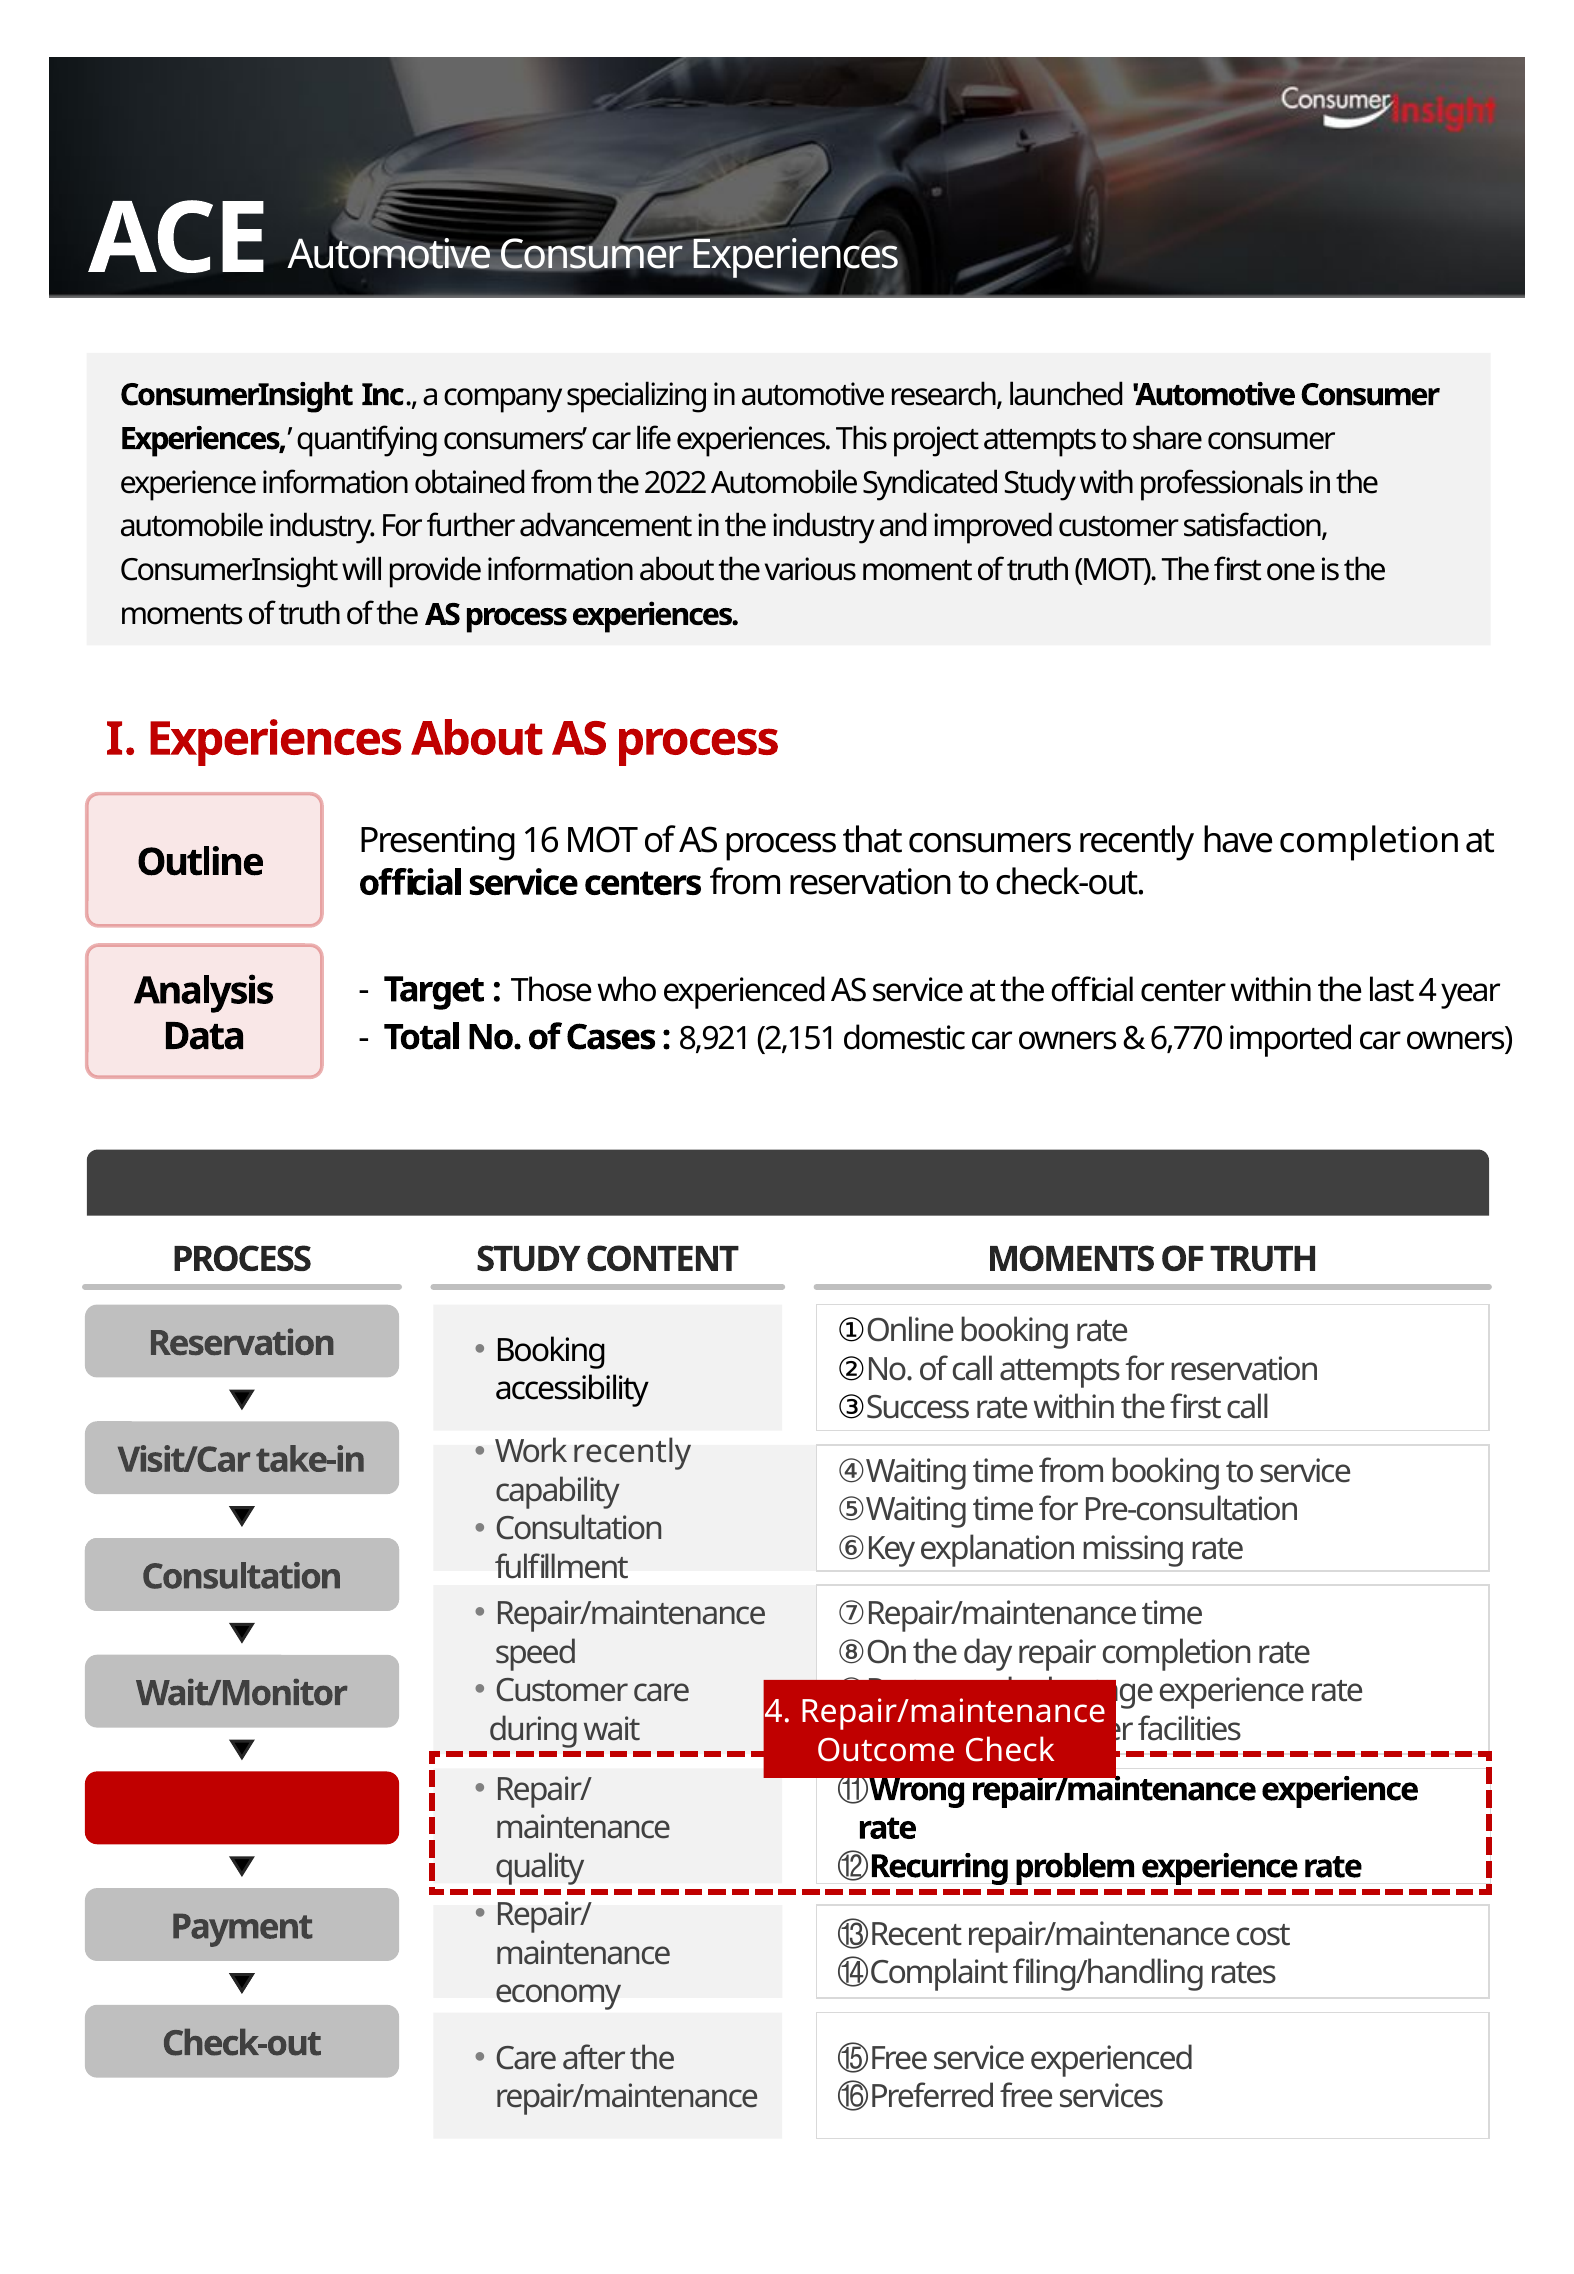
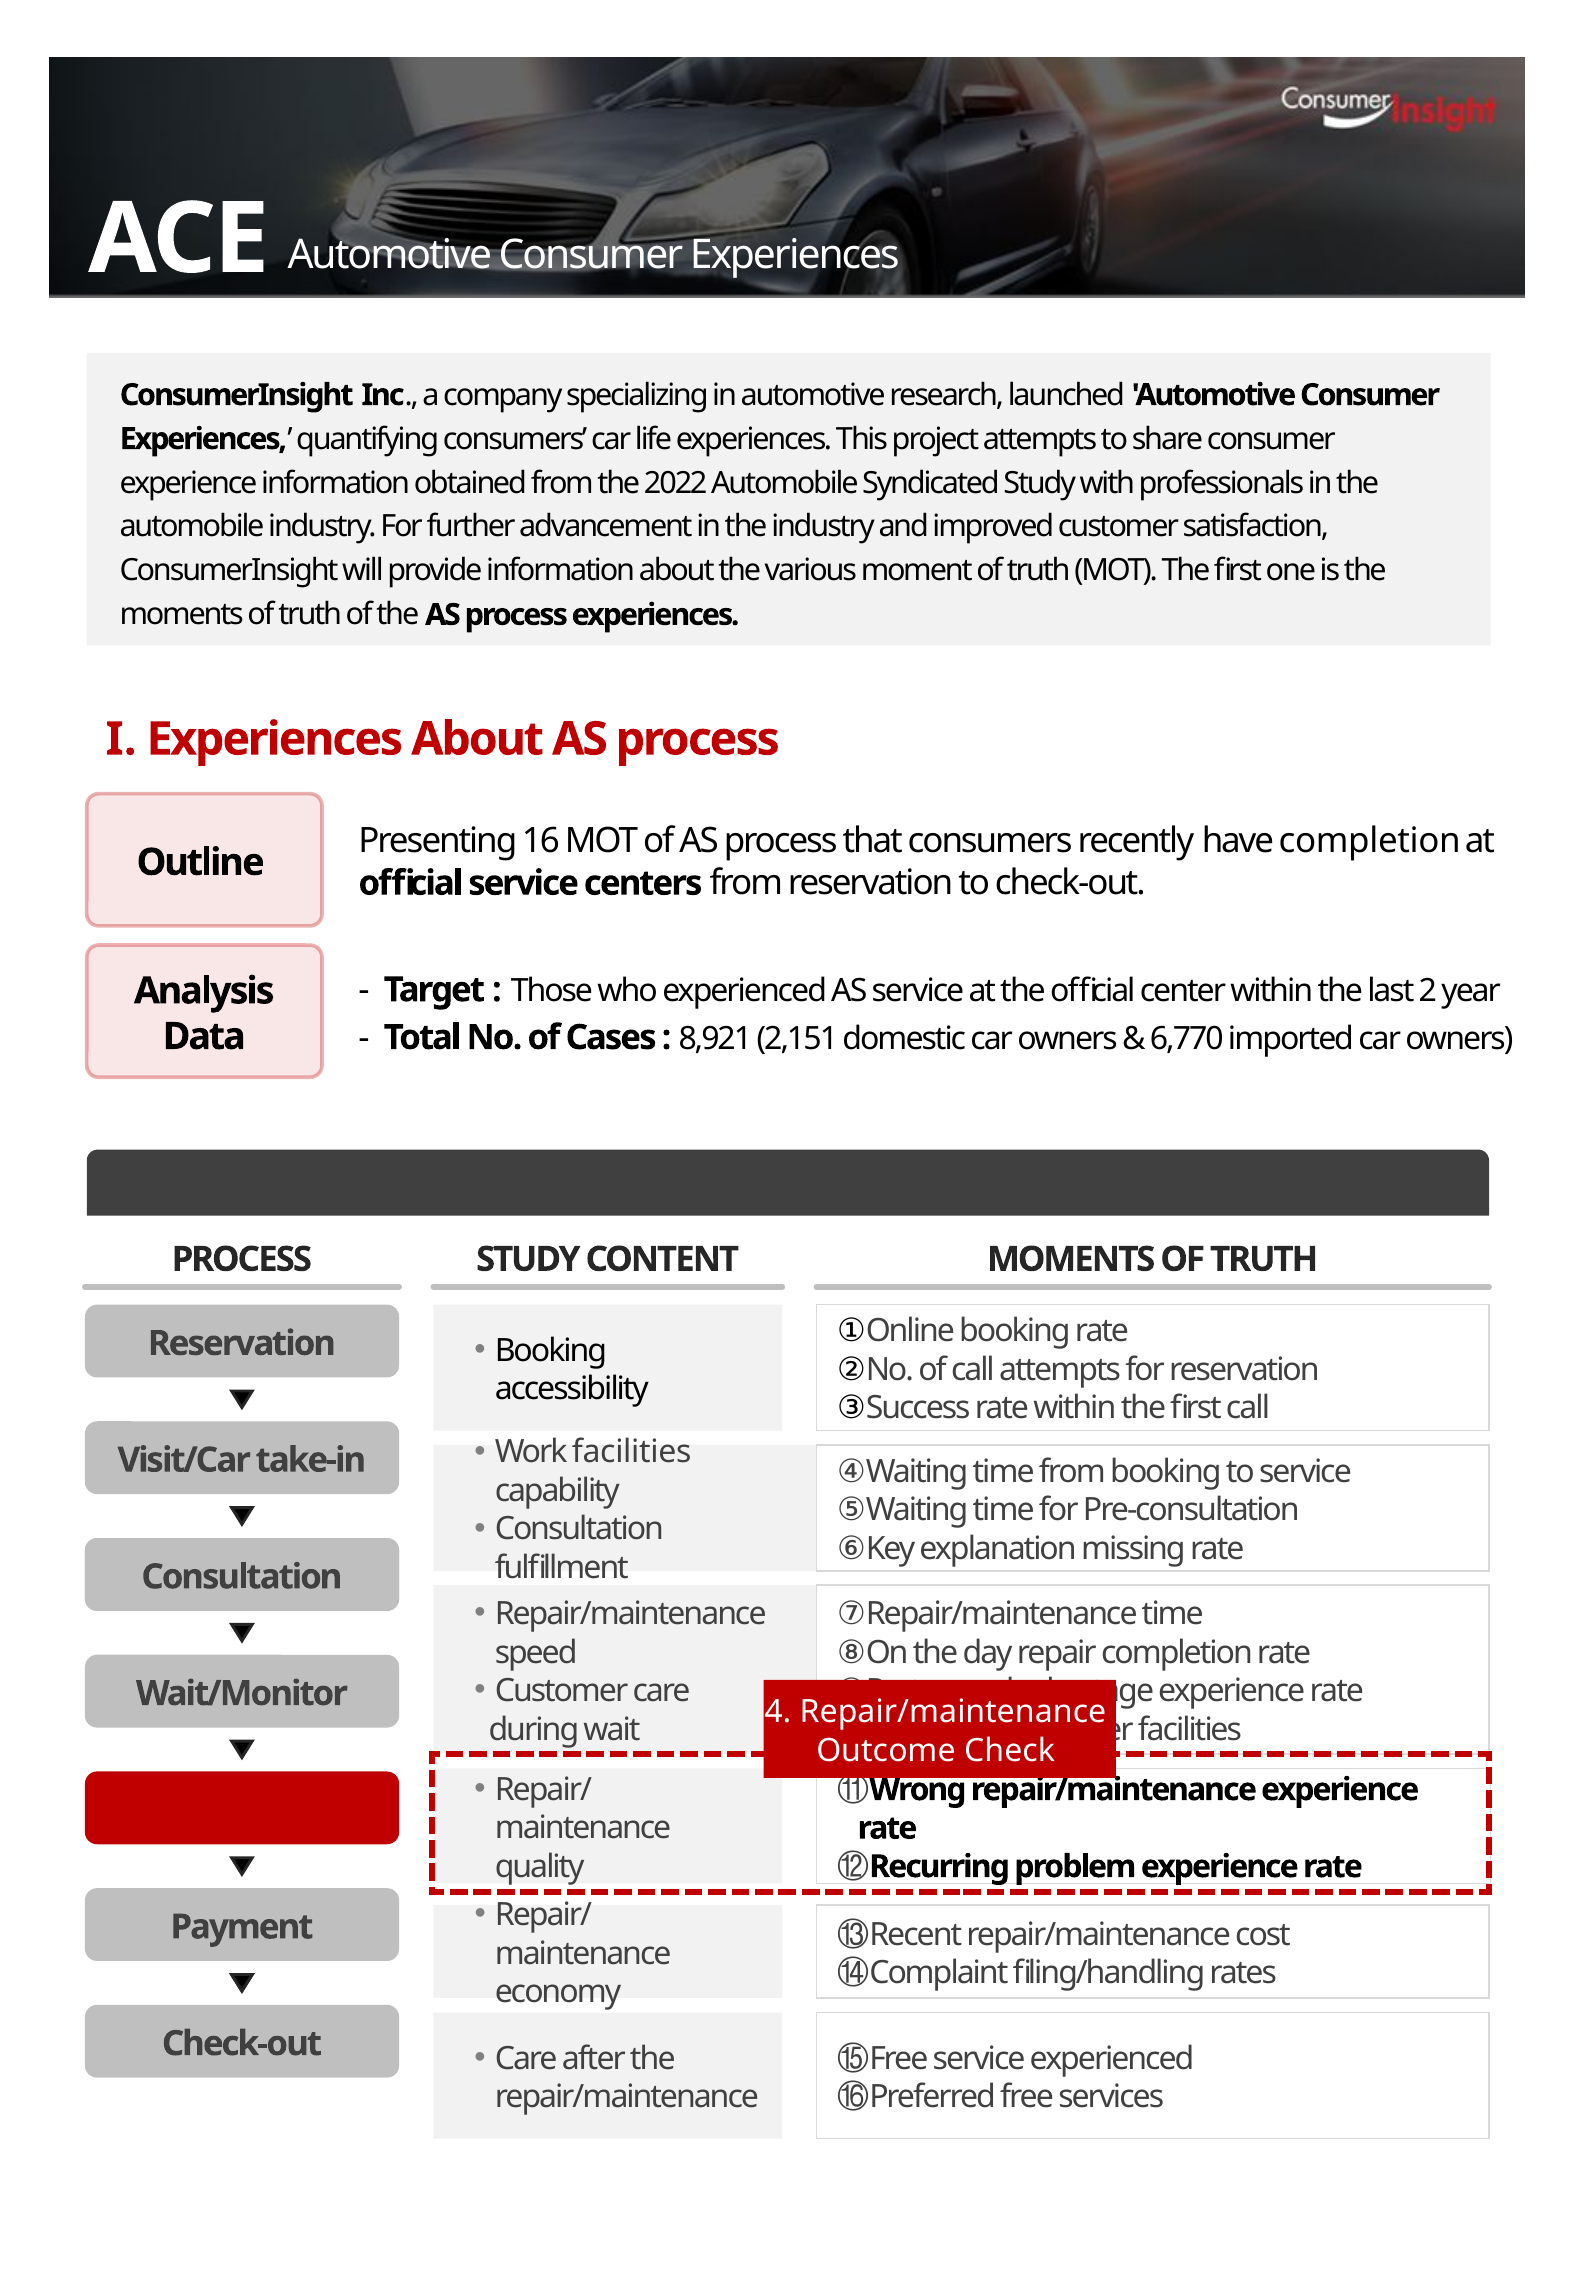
last 4: 4 -> 2 (1428, 991)
Work recently: recently -> facilities (632, 1452)
